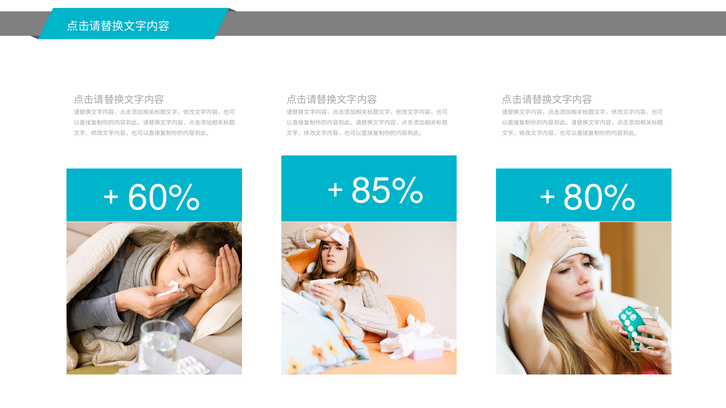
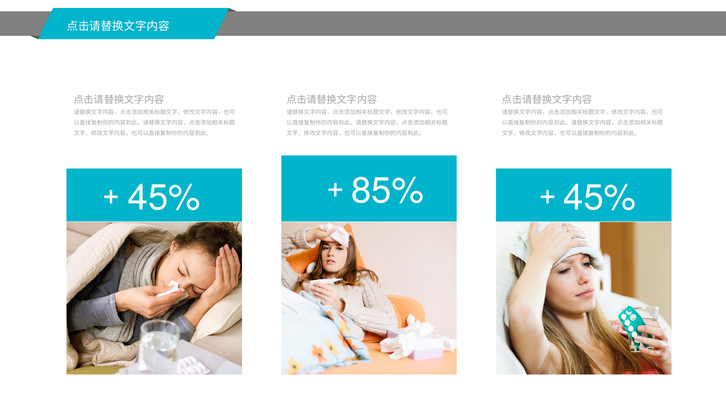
60%: 60% -> 45% (164, 198)
85% 80%: 80% -> 45% (600, 198)
